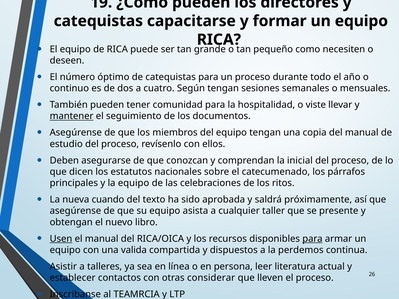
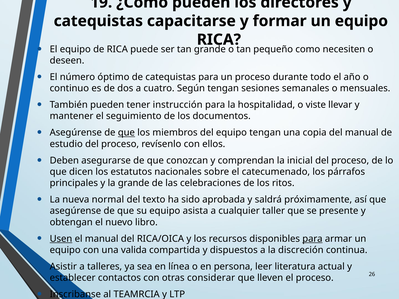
comunidad: comunidad -> instrucción (178, 105)
mantener underline: present -> none (72, 116)
que underline: none -> present (126, 133)
la equipo: equipo -> grande (134, 183)
cuando: cuando -> normal (108, 200)
perdemos: perdemos -> discreción (301, 250)
